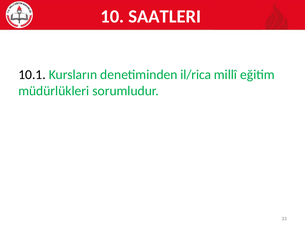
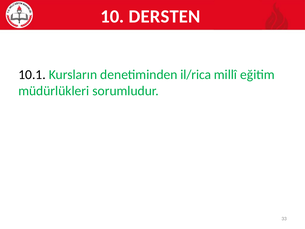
SAATLERI: SAATLERI -> DERSTEN (165, 16)
